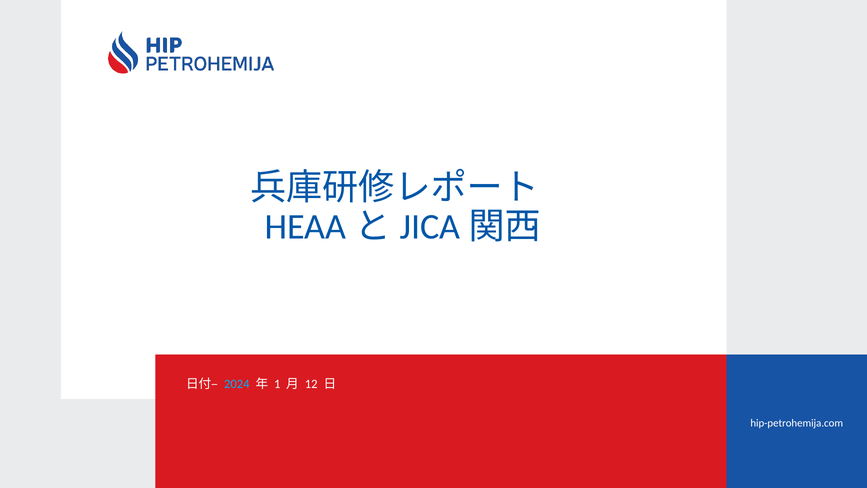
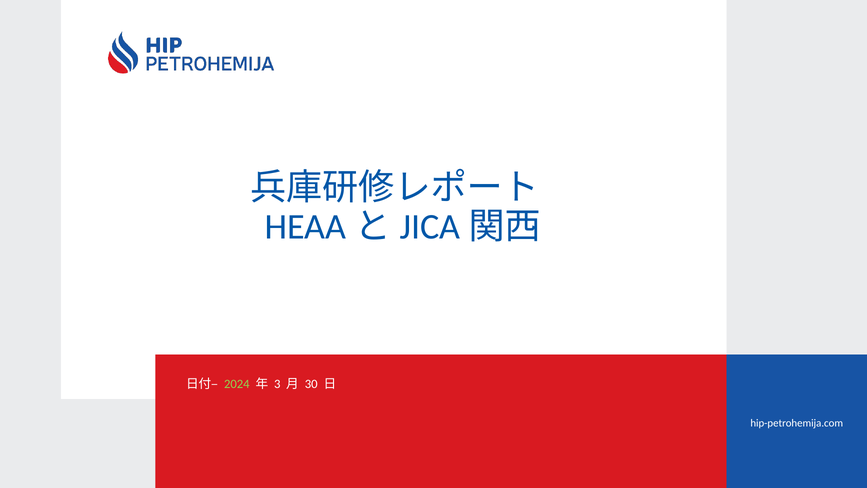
2024 colour: light blue -> light green (237, 384)
1: 1 -> 3 (277, 384)
12: 12 -> 30 (311, 384)
